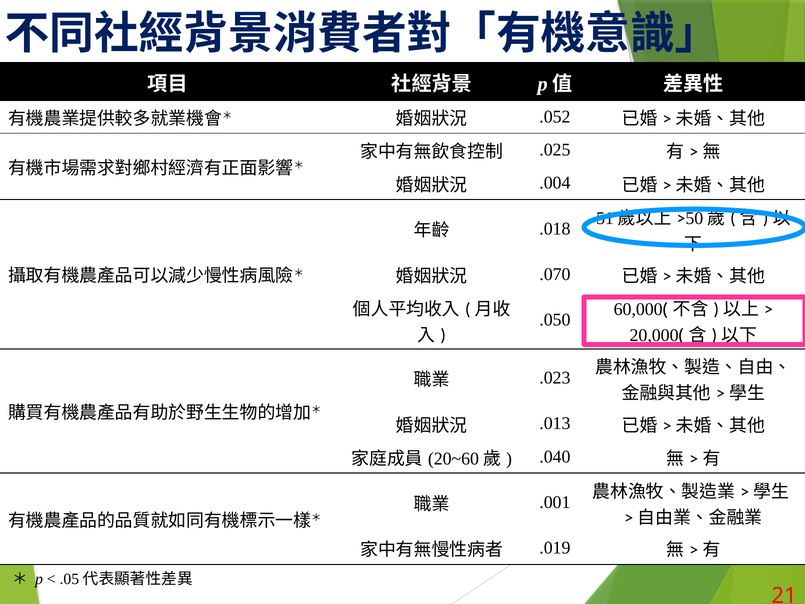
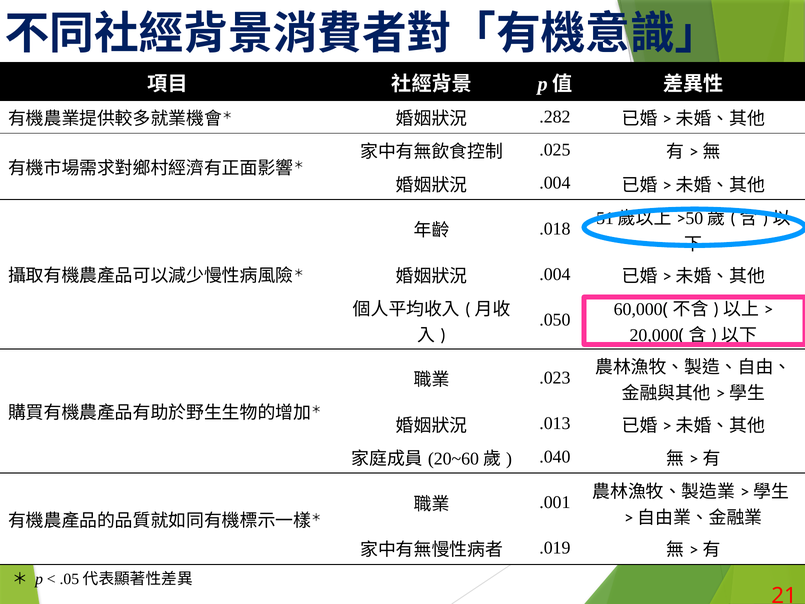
.052: .052 -> .282 (555, 117)
.070: .070 -> .004 (555, 274)
